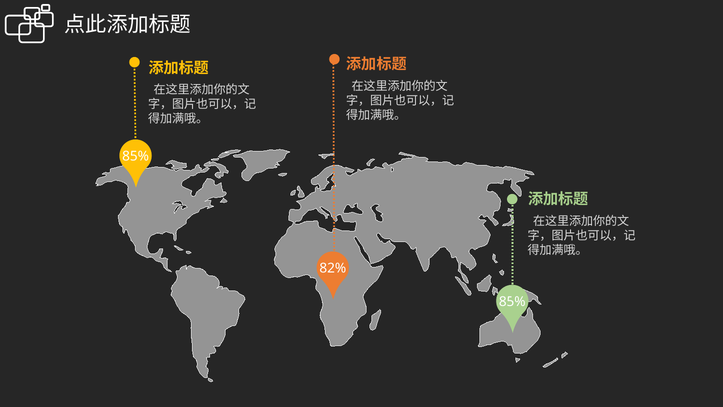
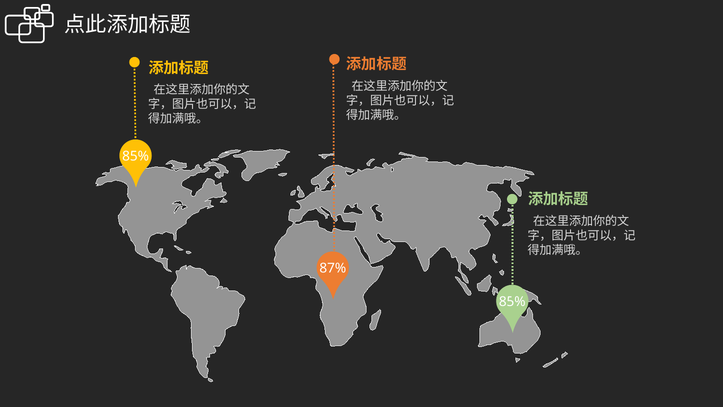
82%: 82% -> 87% (333, 268)
